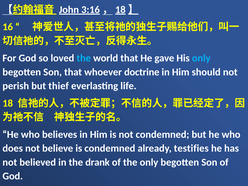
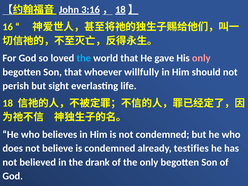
only colour: light blue -> pink (201, 58)
doctrine: doctrine -> willfully (142, 72)
thief: thief -> sight (59, 86)
